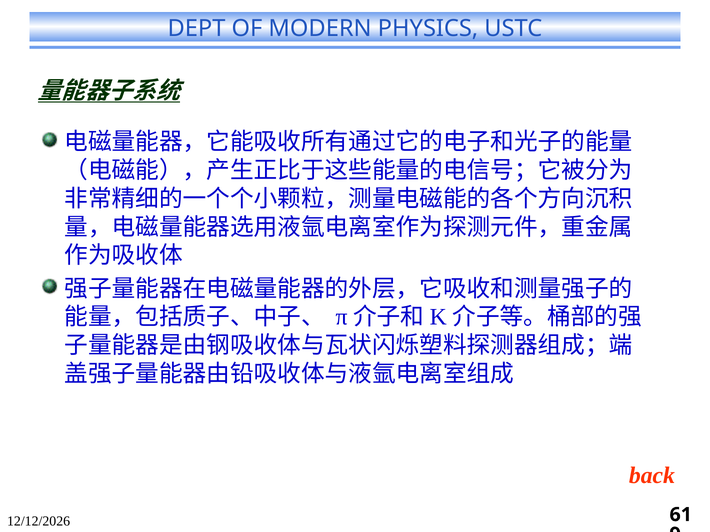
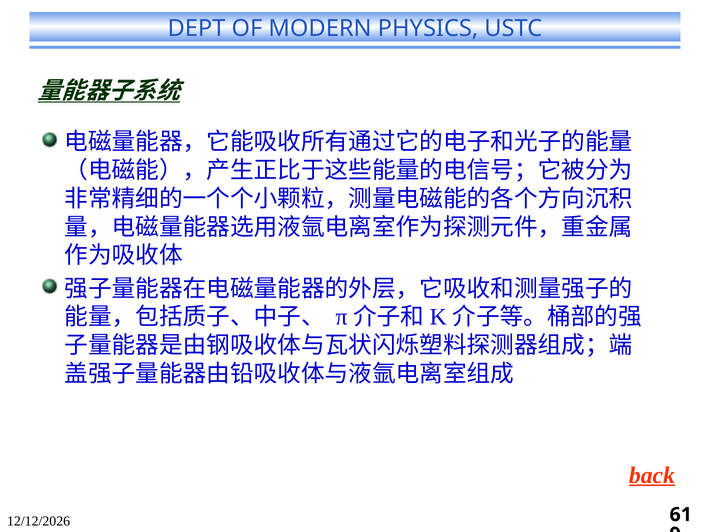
back underline: none -> present (652, 476)
